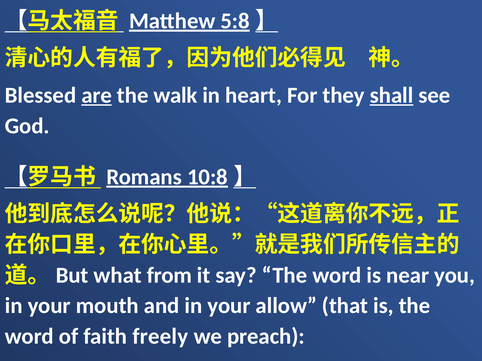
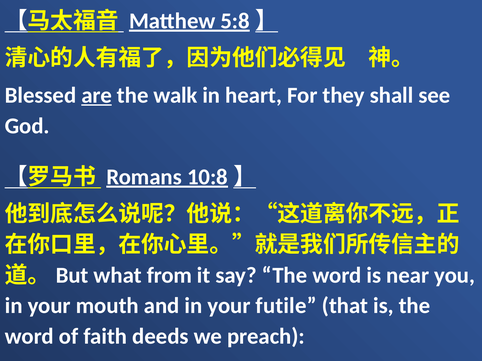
shall underline: present -> none (392, 95)
allow: allow -> futile (286, 306)
freely: freely -> deeds (160, 337)
